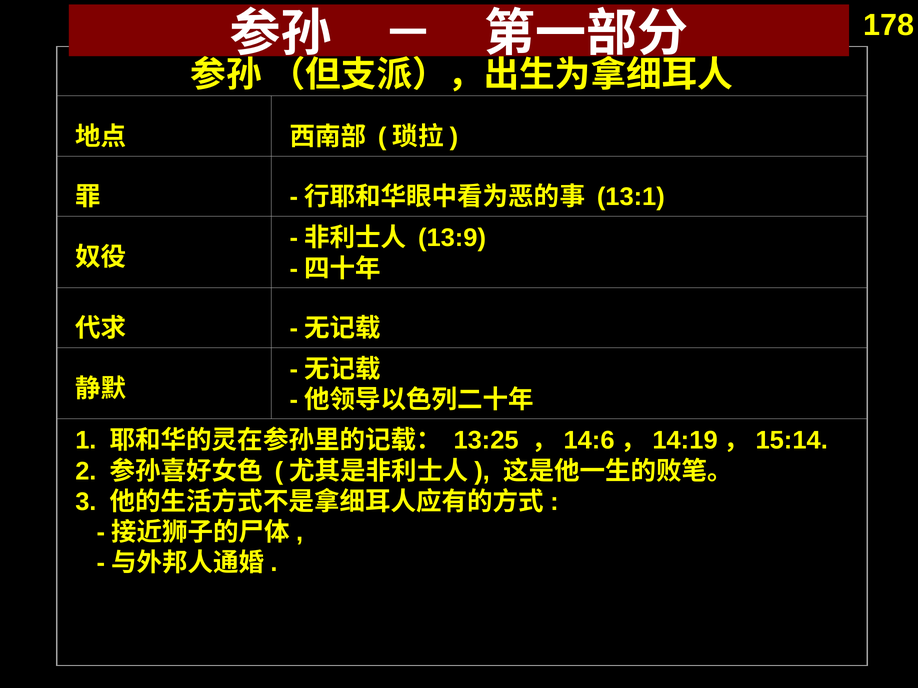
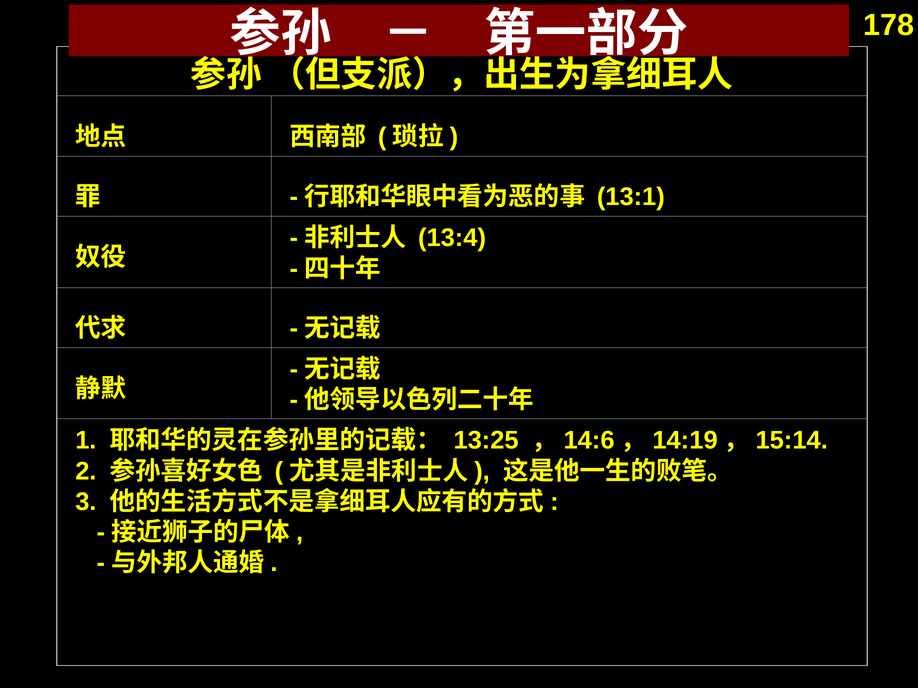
13:9: 13:9 -> 13:4 (452, 238)
